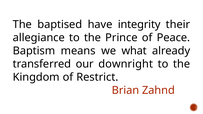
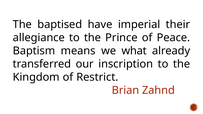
integrity: integrity -> imperial (139, 24)
downright: downright -> inscription (126, 64)
